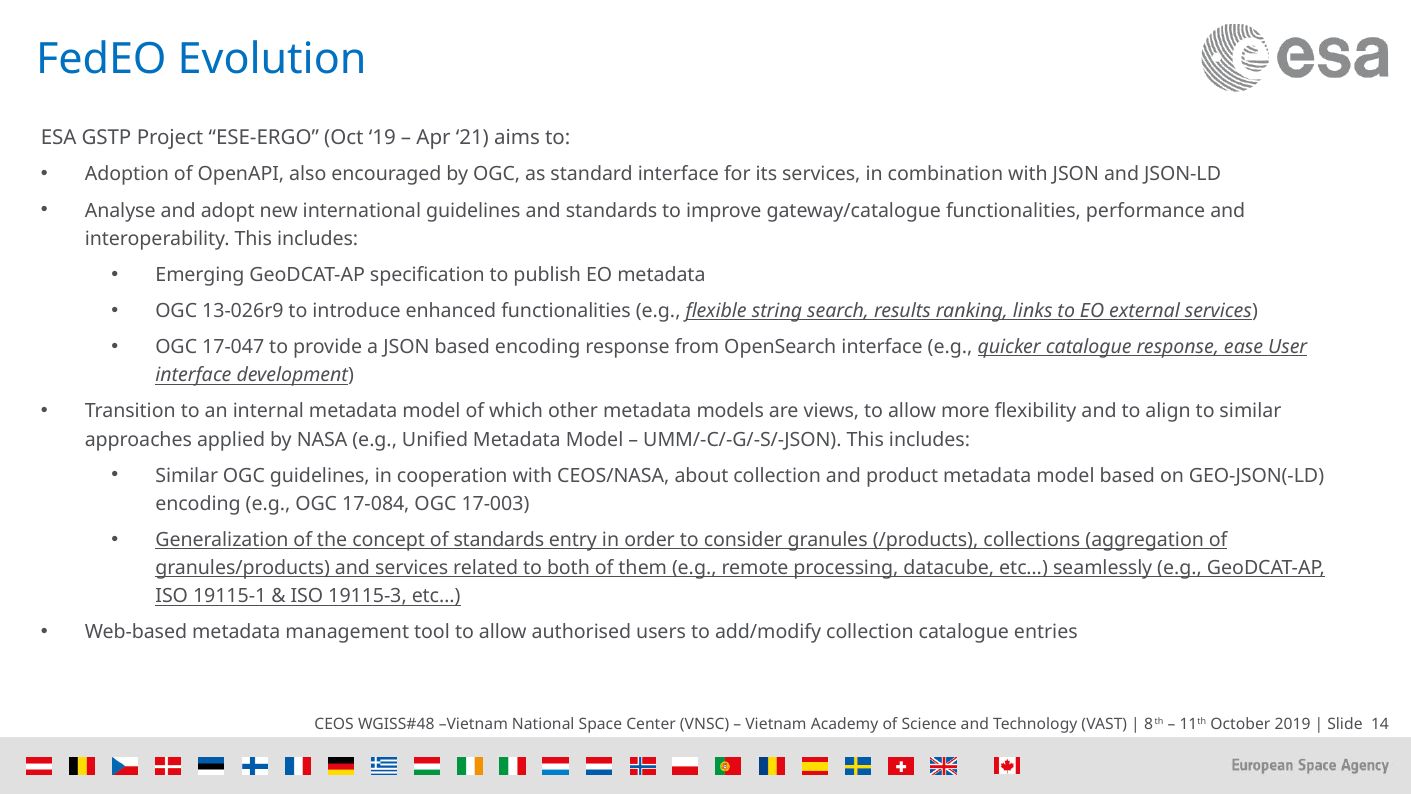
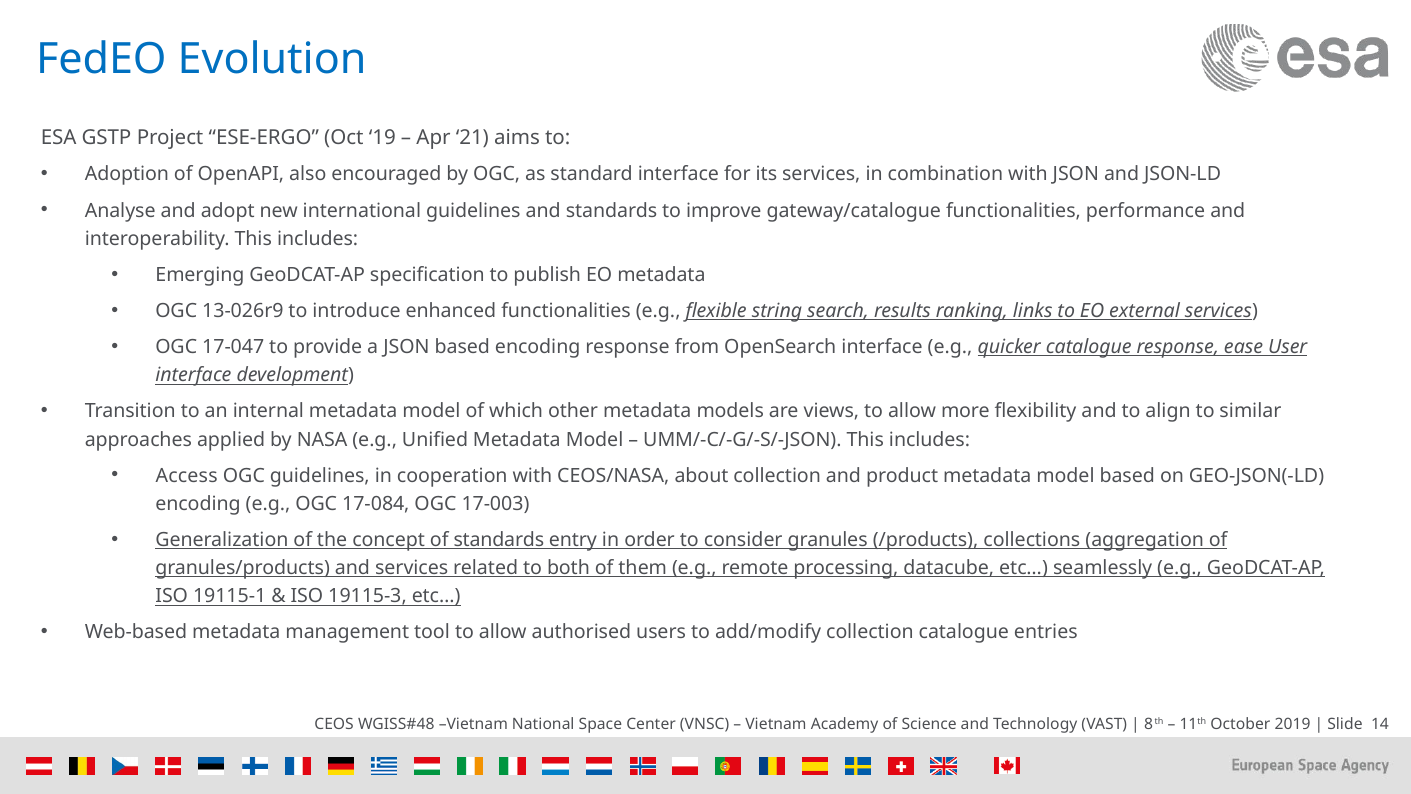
Similar: Similar -> Access (187, 475)
